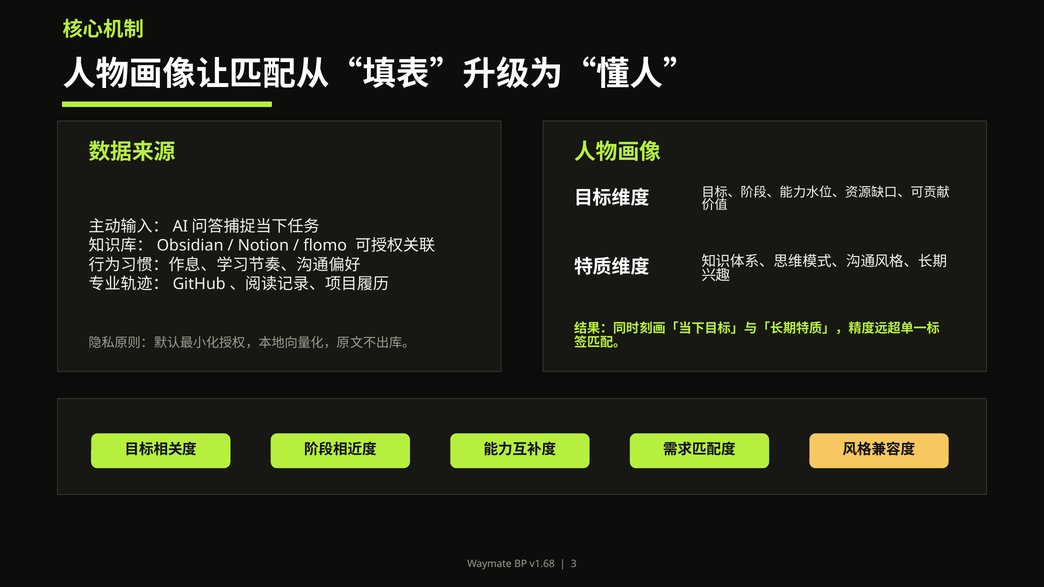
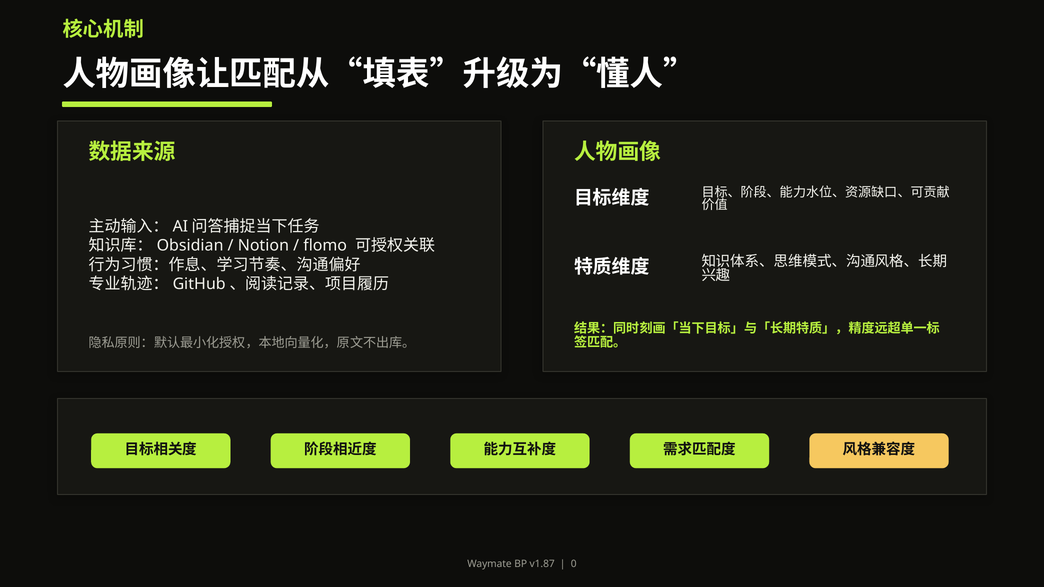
v1.68: v1.68 -> v1.87 (542, 564)
3: 3 -> 0 (574, 564)
